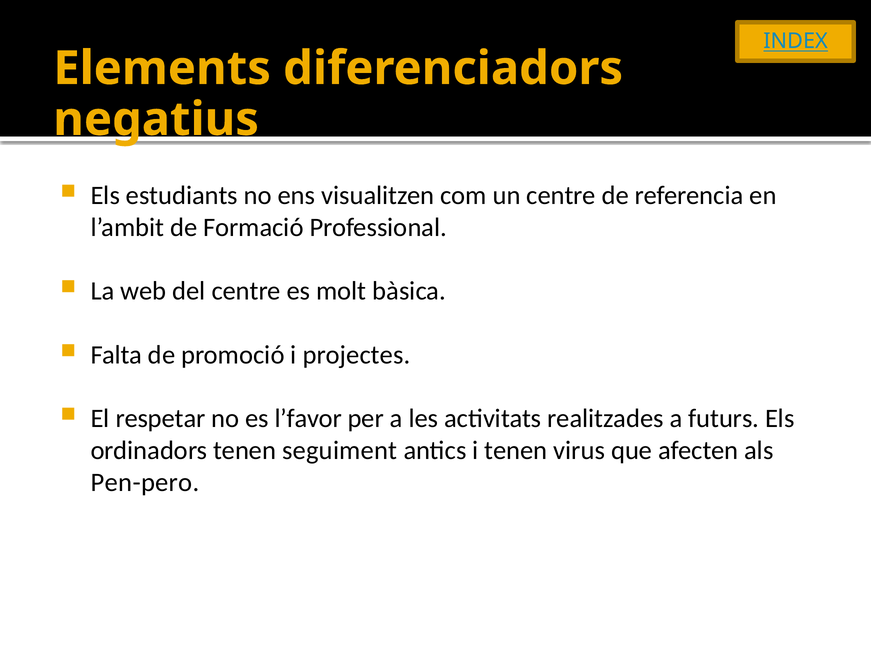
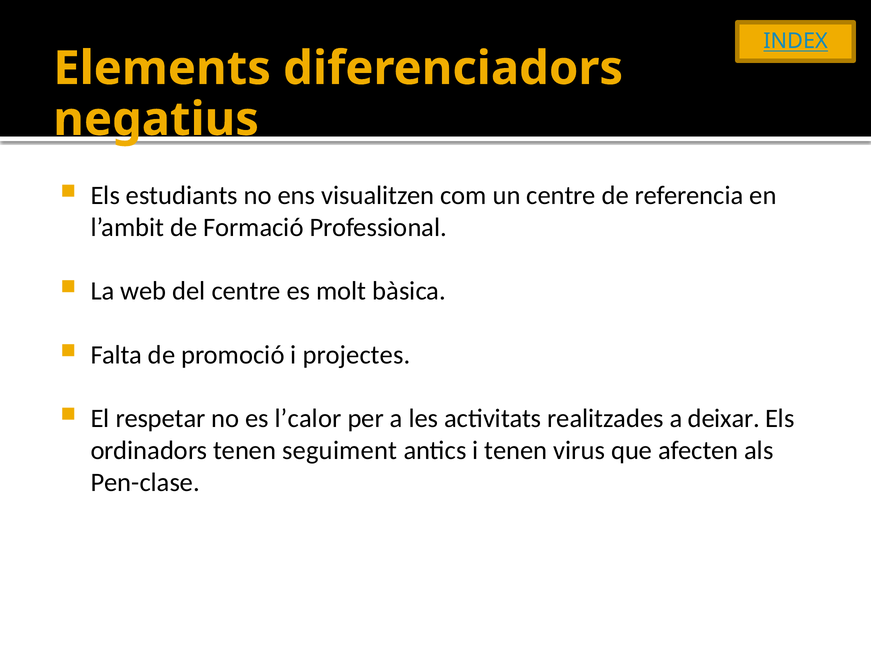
l’favor: l’favor -> l’calor (308, 419)
futurs: futurs -> deixar (724, 419)
Pen-pero: Pen-pero -> Pen-clase (145, 483)
